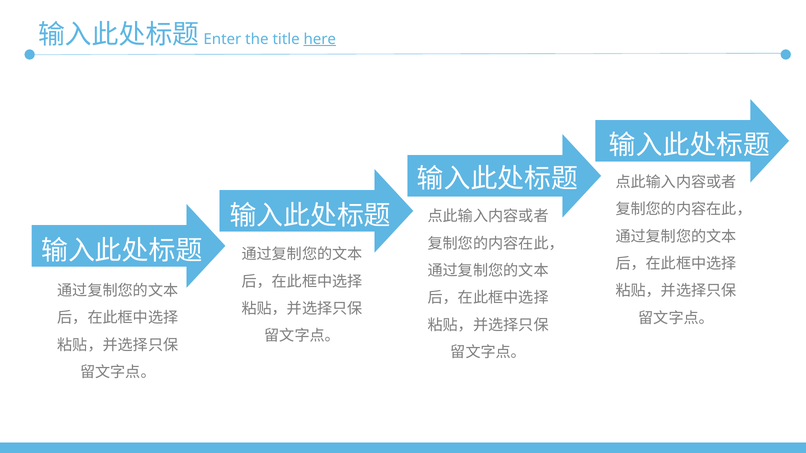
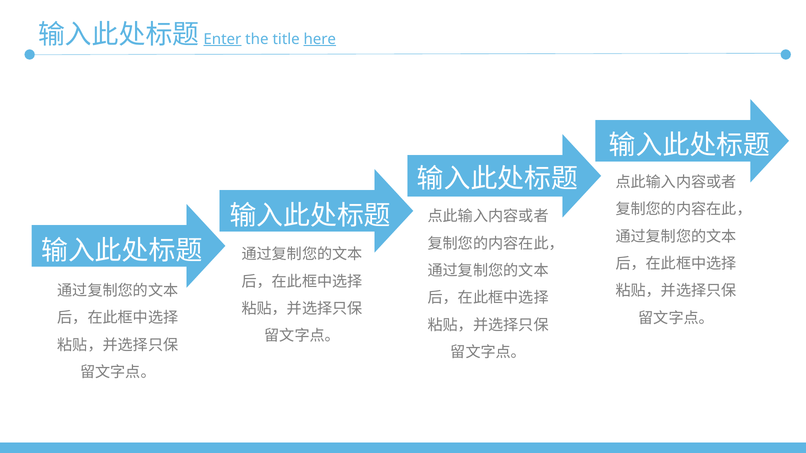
Enter underline: none -> present (222, 39)
